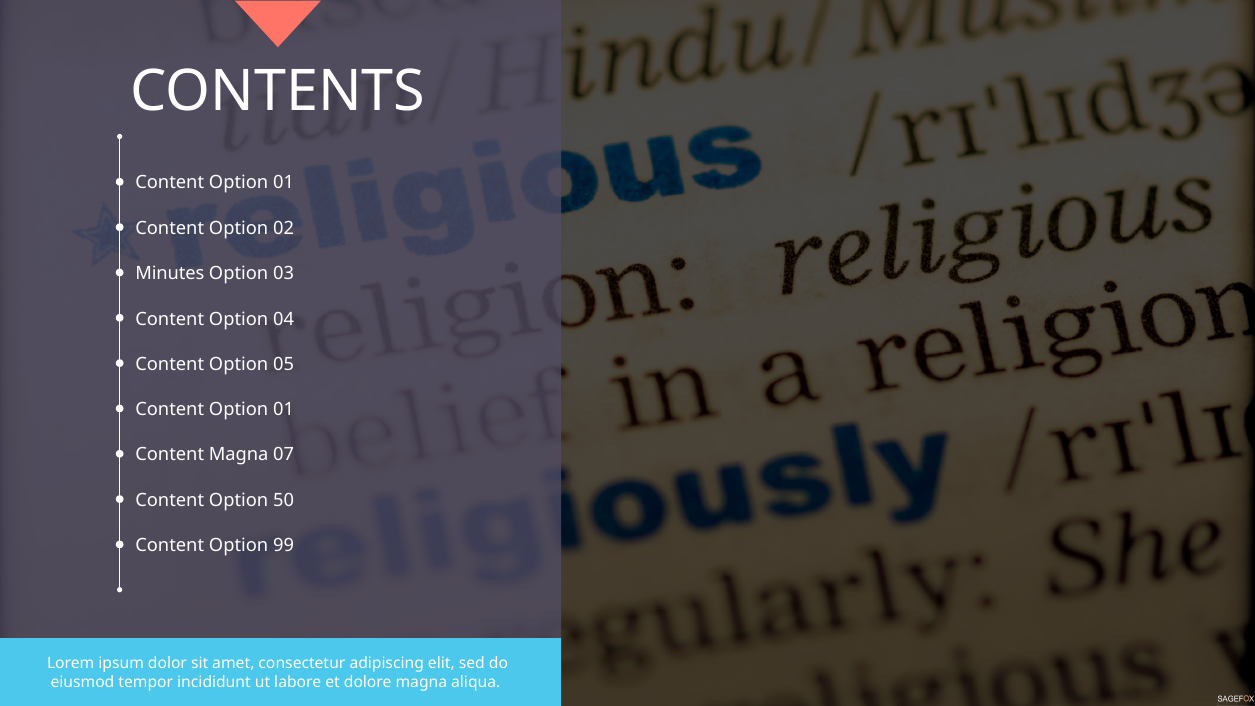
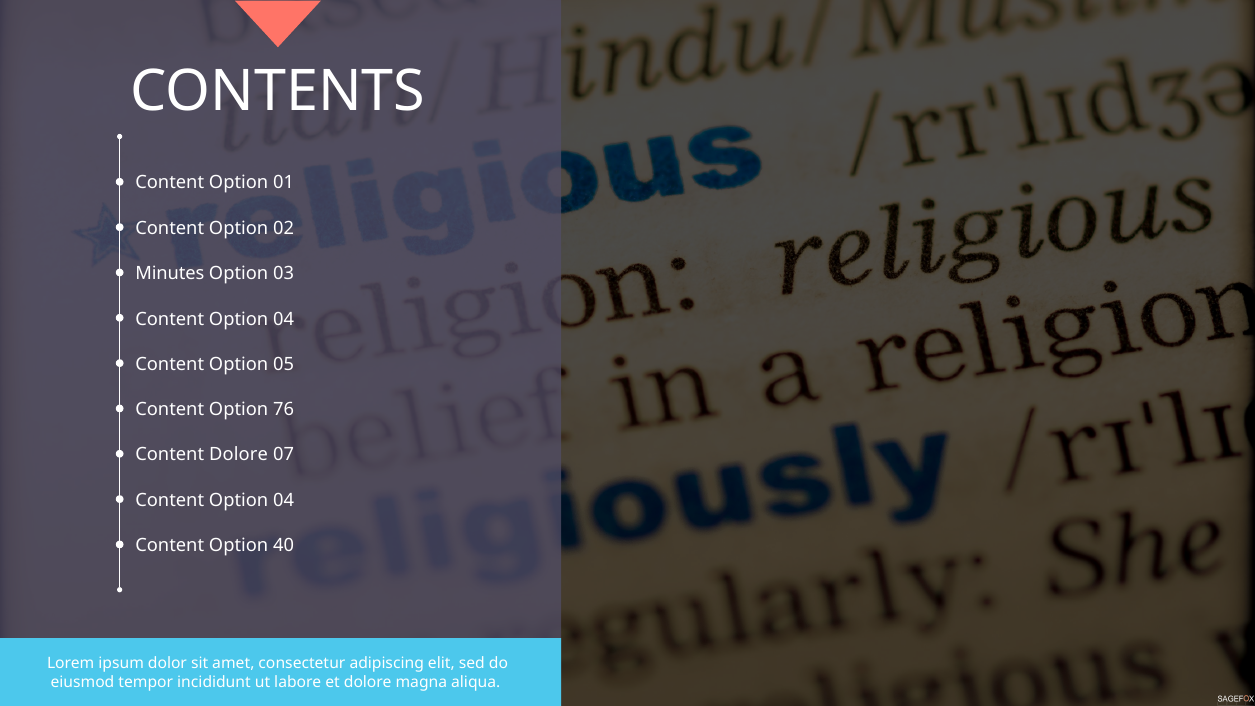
01: 01 -> 76 (284, 410)
Content Magna: Magna -> Dolore (239, 455)
50: 50 -> 04 (284, 500)
99: 99 -> 40 (284, 546)
